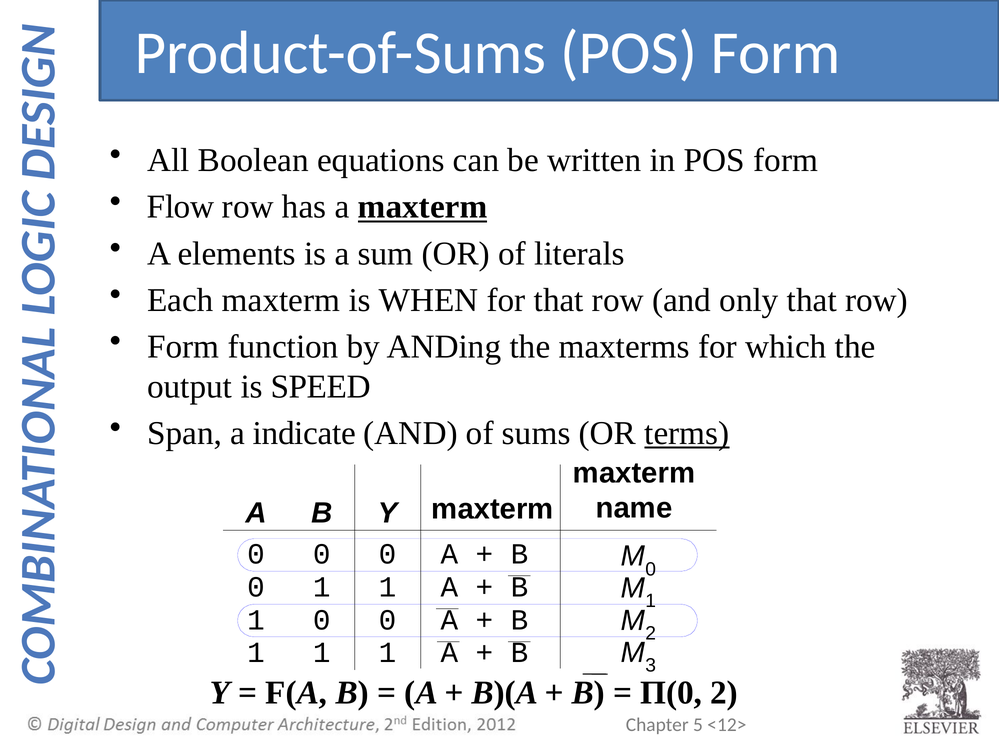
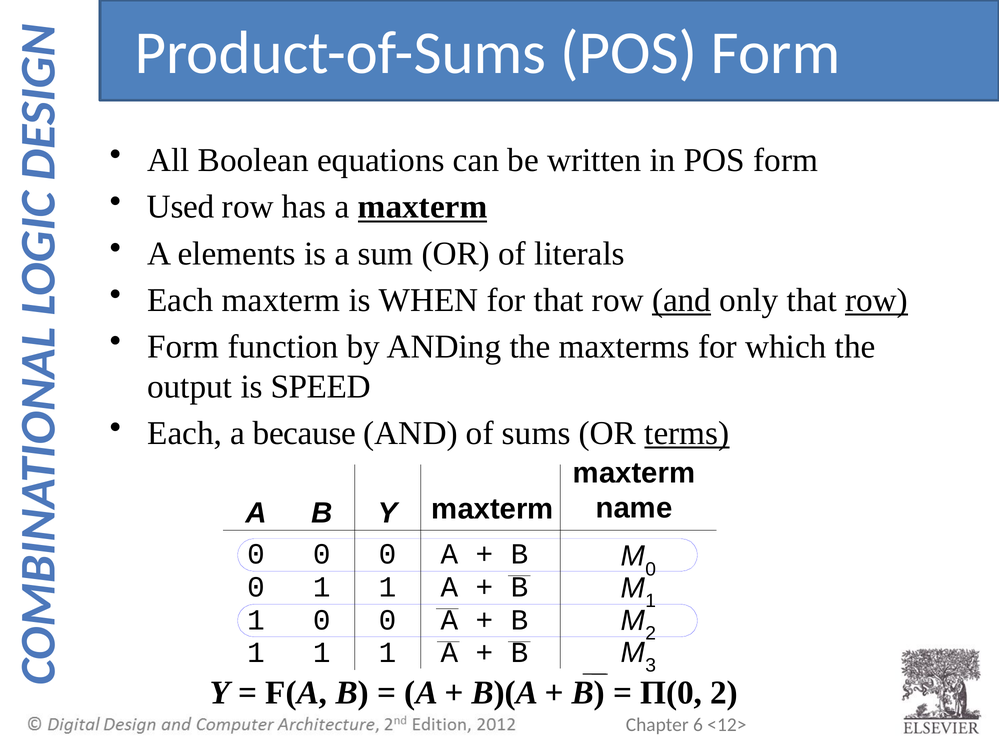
Flow: Flow -> Used (181, 207)
and underline: none -> present (682, 300)
row underline: none -> present (877, 300)
Span: Span -> Each (185, 433)
indicate: indicate -> because (304, 433)
5: 5 -> 6 (698, 725)
